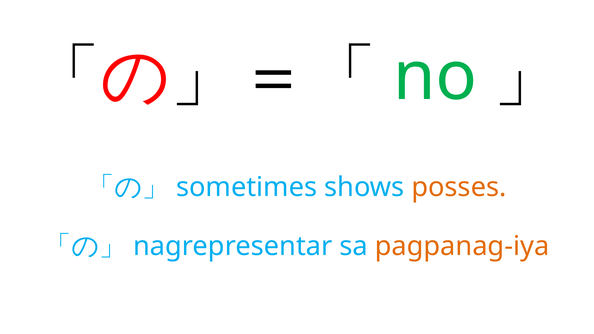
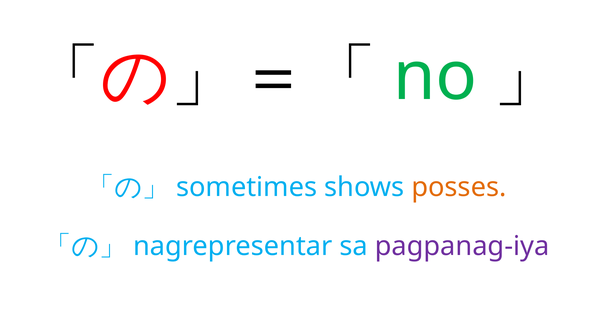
pagpanag-iya colour: orange -> purple (462, 246)
